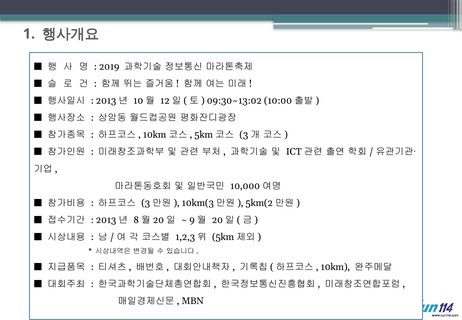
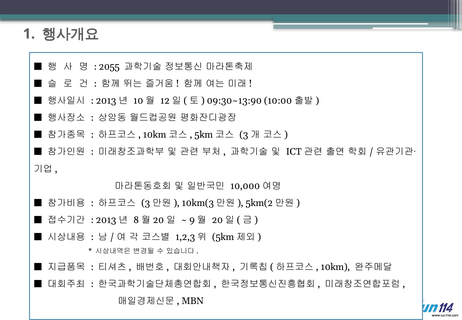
2019: 2019 -> 2055 (109, 67)
09:30~13:02: 09:30~13:02 -> 09:30~13:90 (234, 101)
